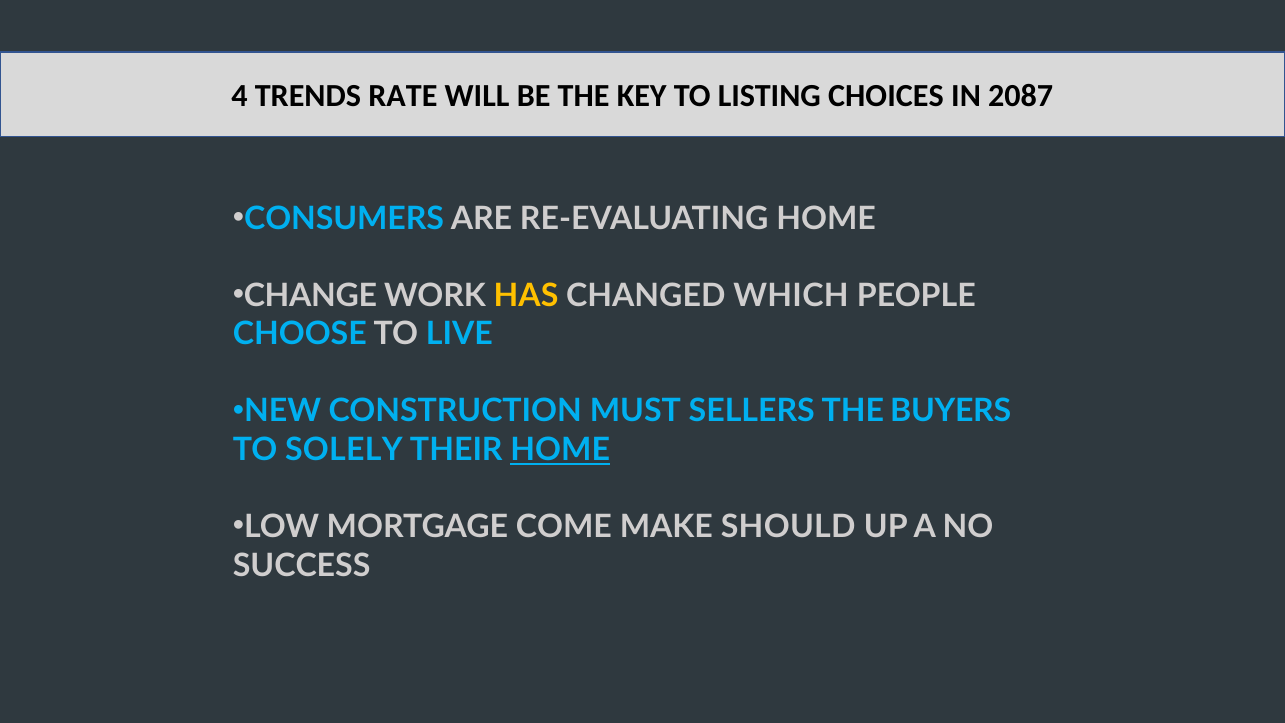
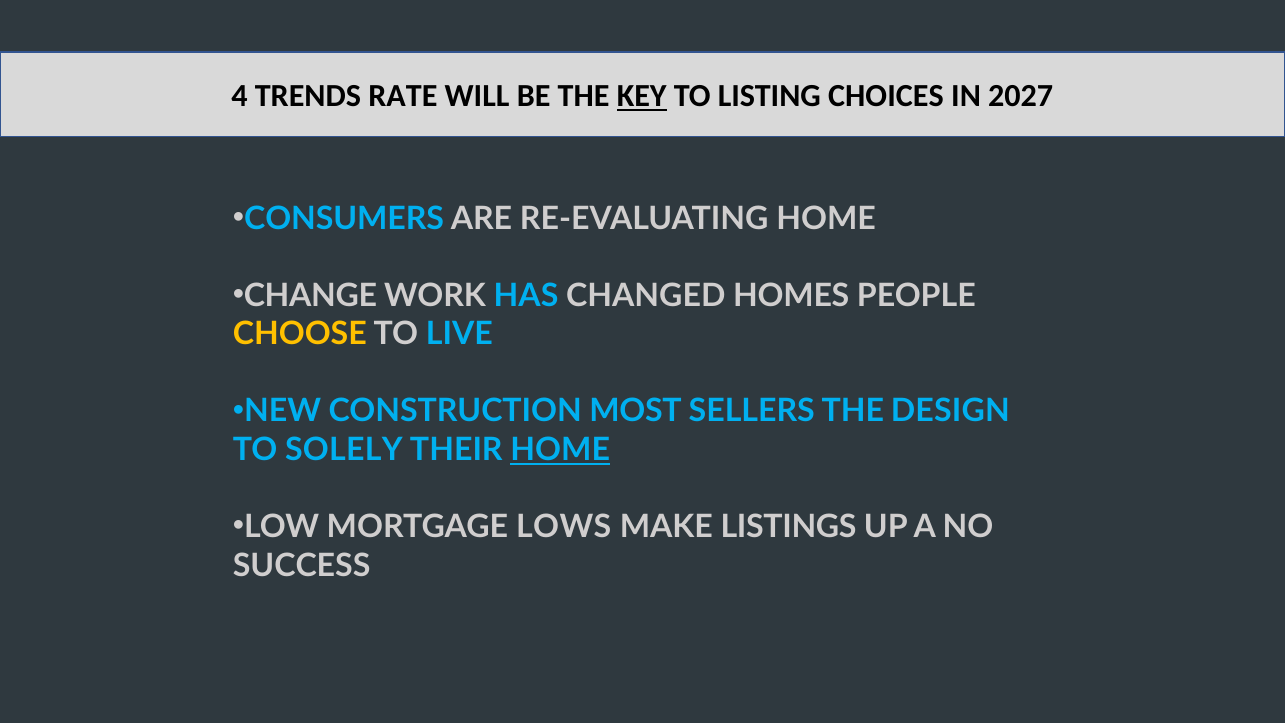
KEY underline: none -> present (642, 96)
2087: 2087 -> 2027 (1021, 96)
HAS colour: yellow -> light blue (526, 296)
WHICH: WHICH -> HOMES (791, 296)
CHOOSE colour: light blue -> yellow (300, 334)
MUST: MUST -> MOST (636, 411)
BUYERS: BUYERS -> DESIGN (950, 411)
COME: COME -> LOWS (564, 527)
SHOULD: SHOULD -> LISTINGS (789, 527)
